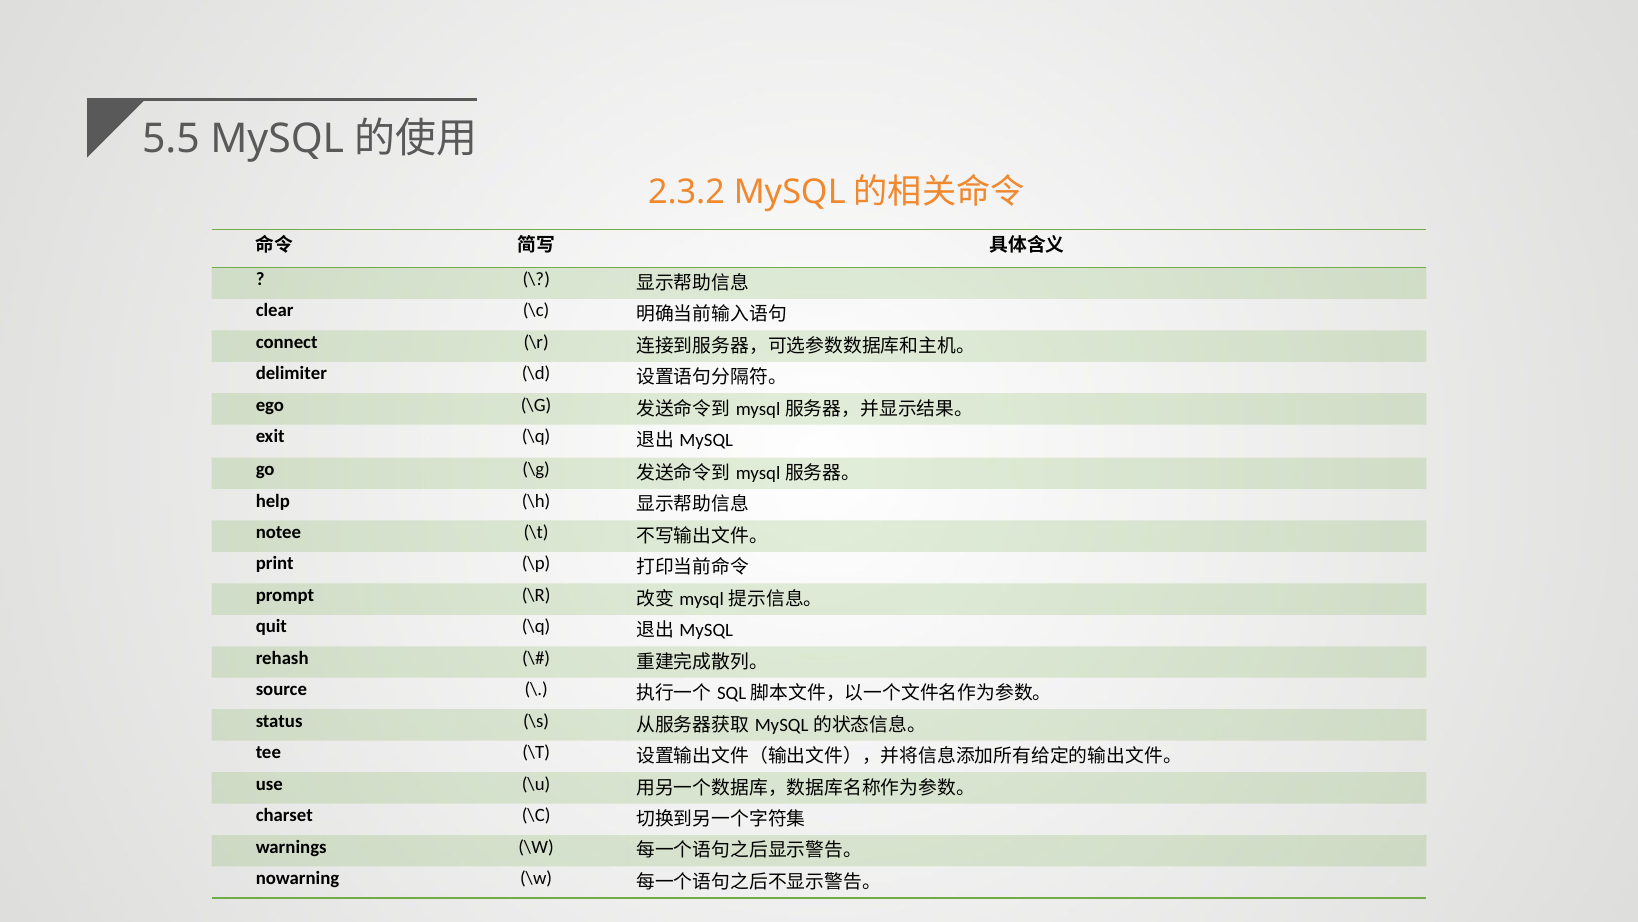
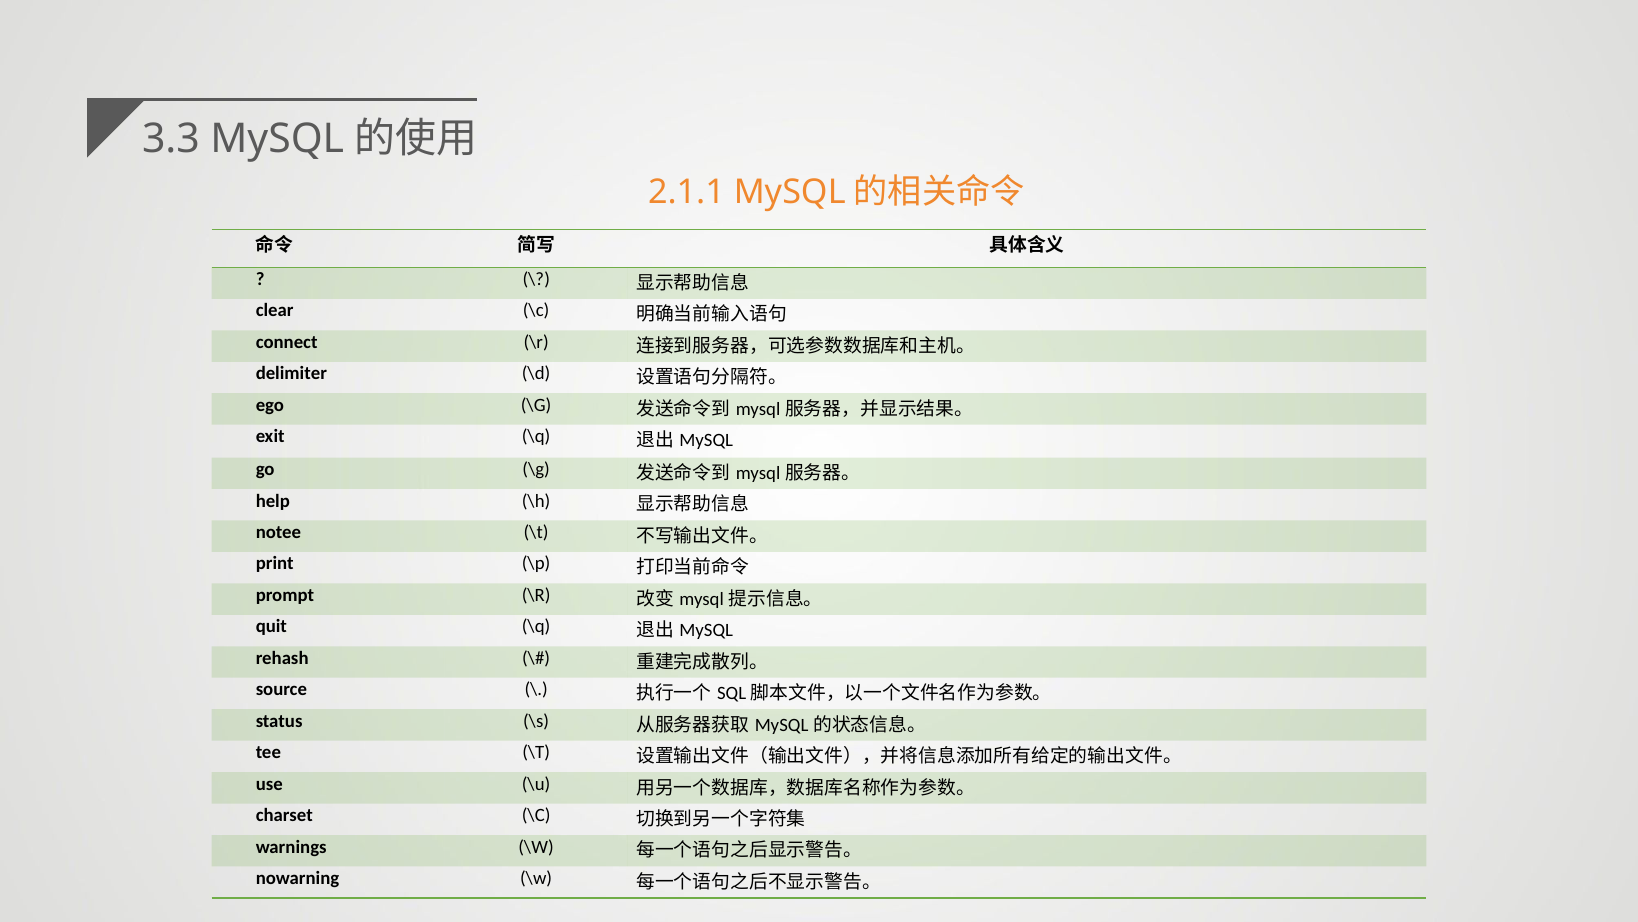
5.5: 5.5 -> 3.3 (171, 139)
2.3.2: 2.3.2 -> 2.1.1 (686, 192)
